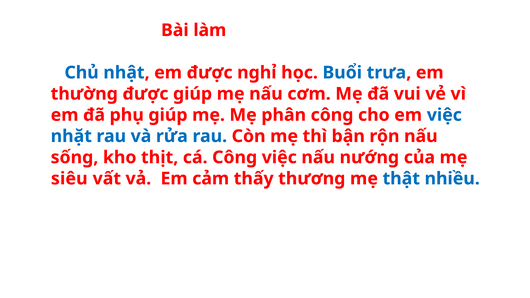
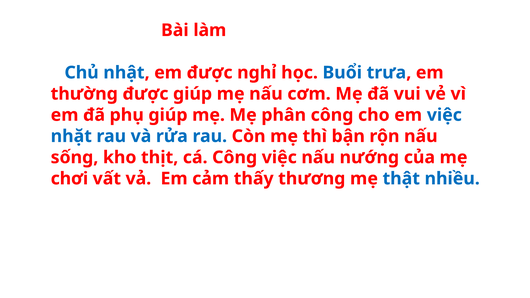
siêu: siêu -> chơi (69, 179)
